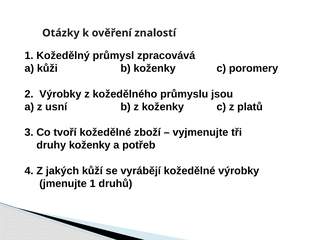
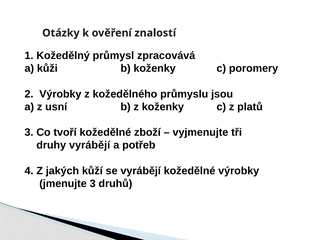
druhy koženky: koženky -> vyrábějí (90, 145)
jmenujte 1: 1 -> 3 (93, 184)
